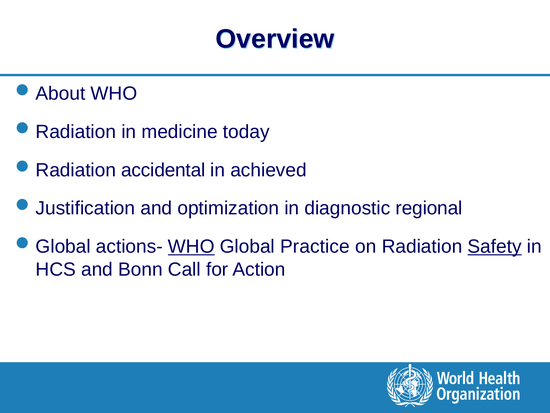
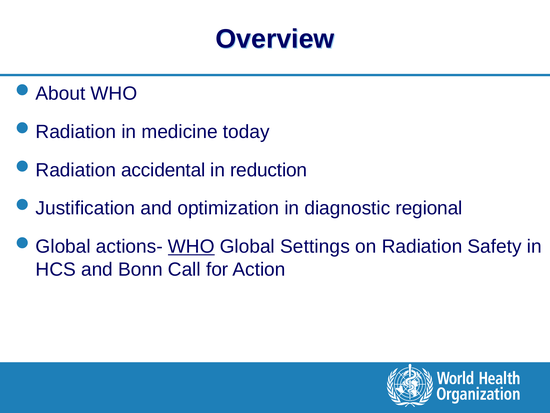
achieved: achieved -> reduction (269, 170)
Practice: Practice -> Settings (315, 246)
Safety underline: present -> none (495, 246)
